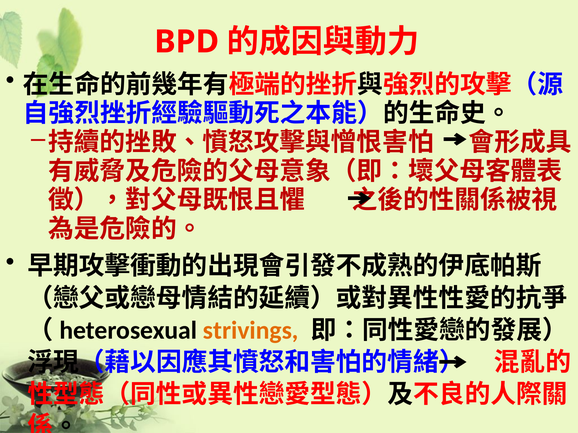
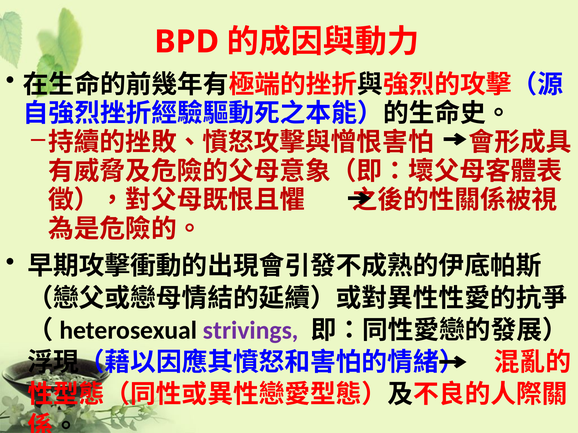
strivings colour: orange -> purple (251, 331)
